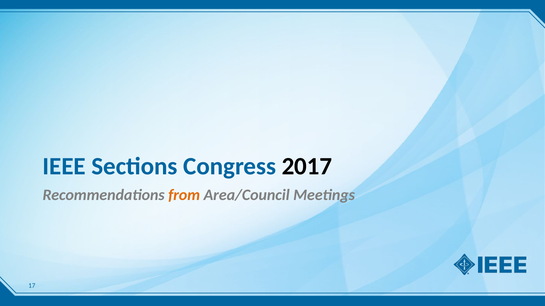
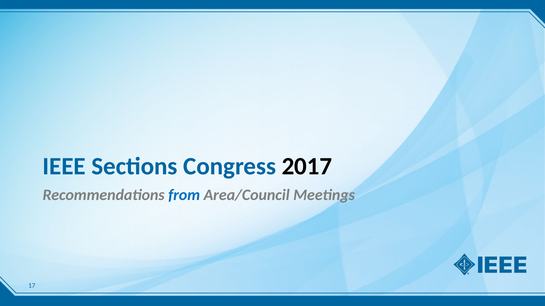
from colour: orange -> blue (184, 195)
